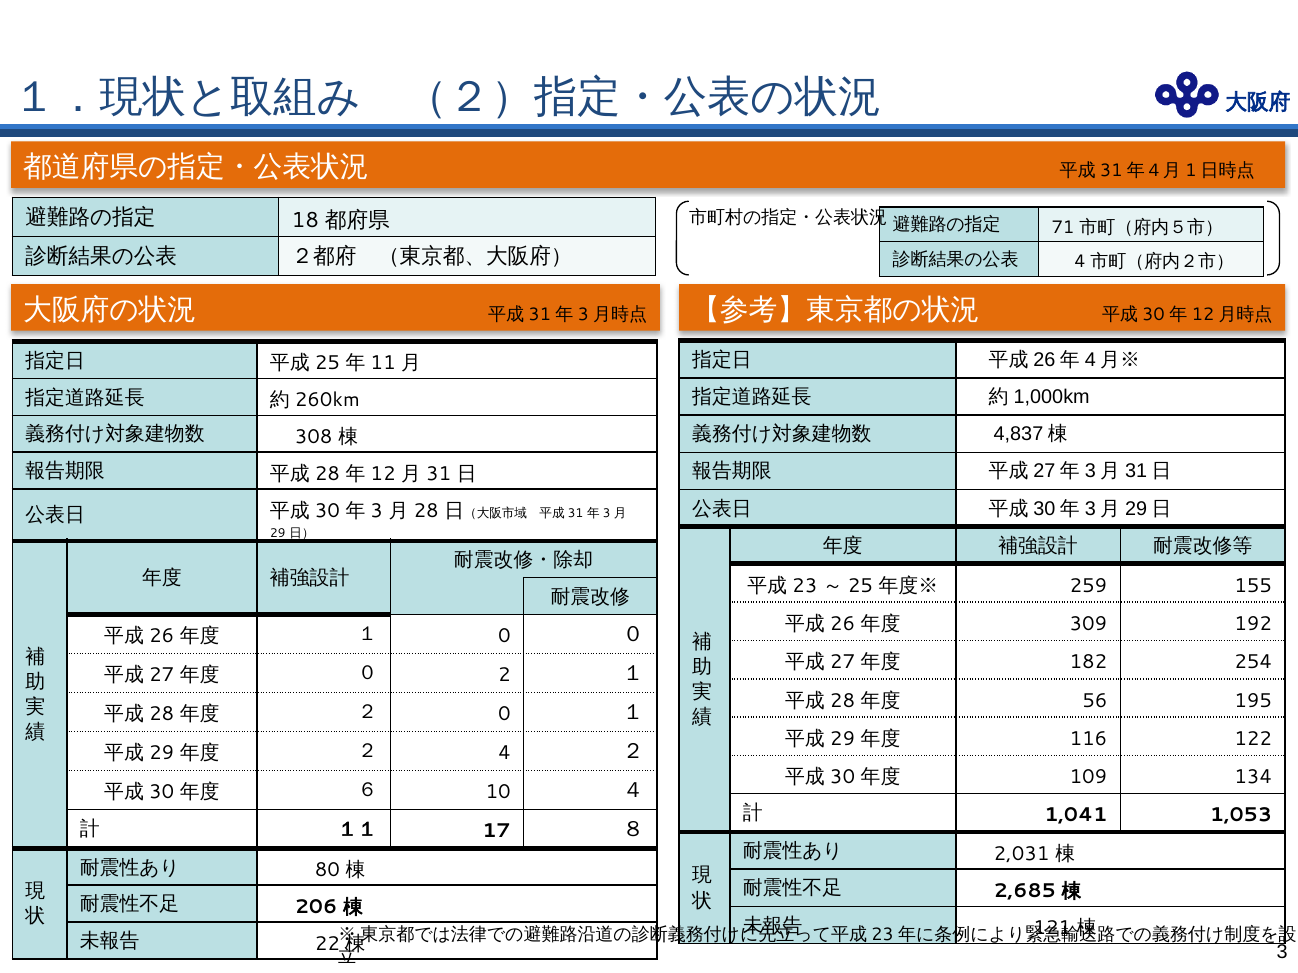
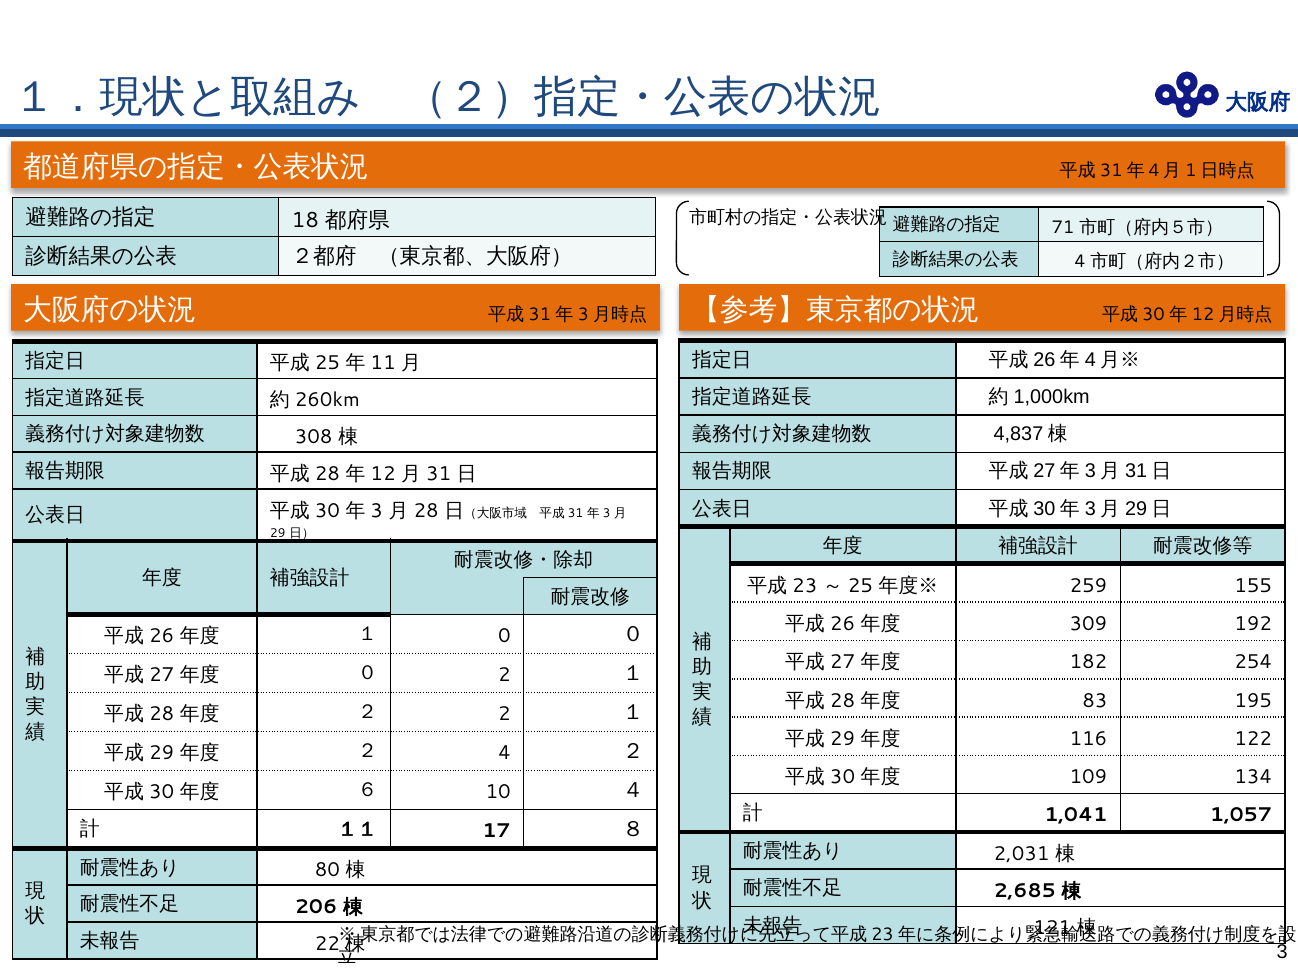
56: 56 -> 83 (1095, 701)
２ 0: 0 -> 2 (504, 715)
1,053: 1,053 -> 1,057 (1241, 816)
